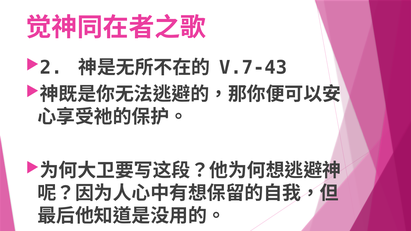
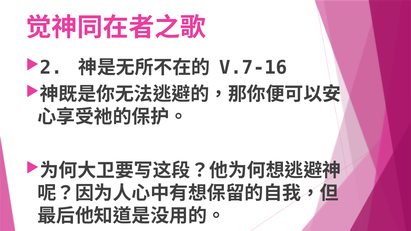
V.7-43: V.7-43 -> V.7-16 (253, 68)
